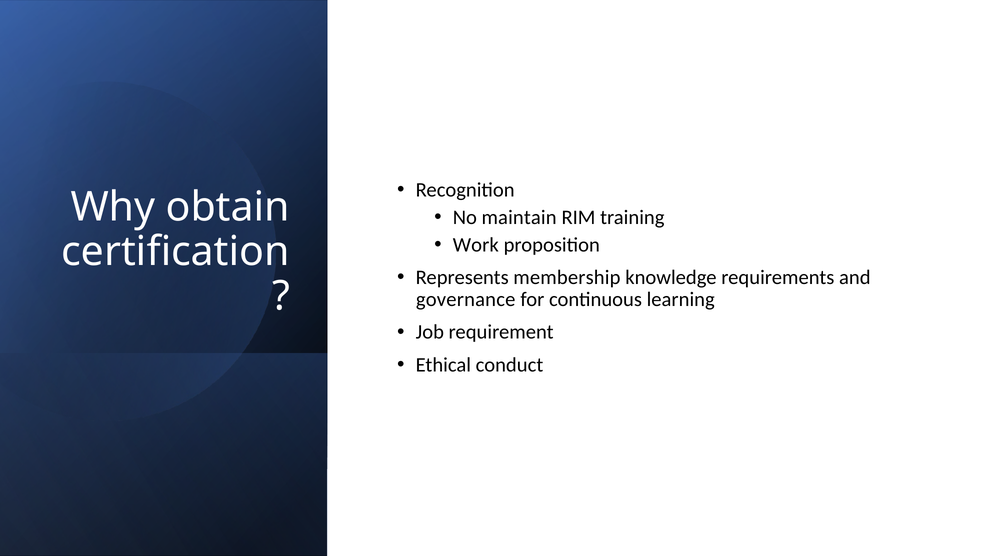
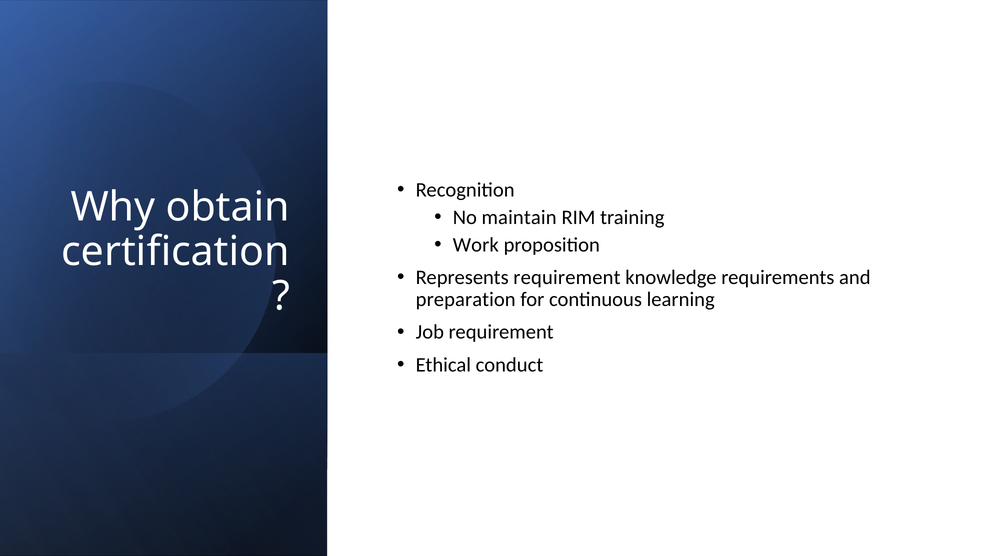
Represents membership: membership -> requirement (567, 277)
governance: governance -> preparation (466, 299)
